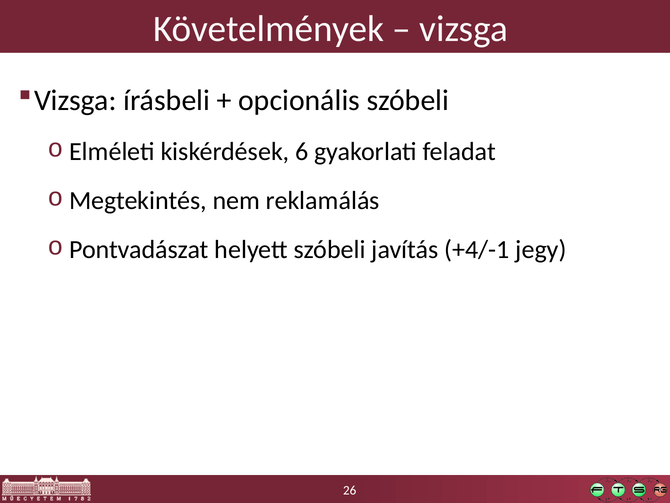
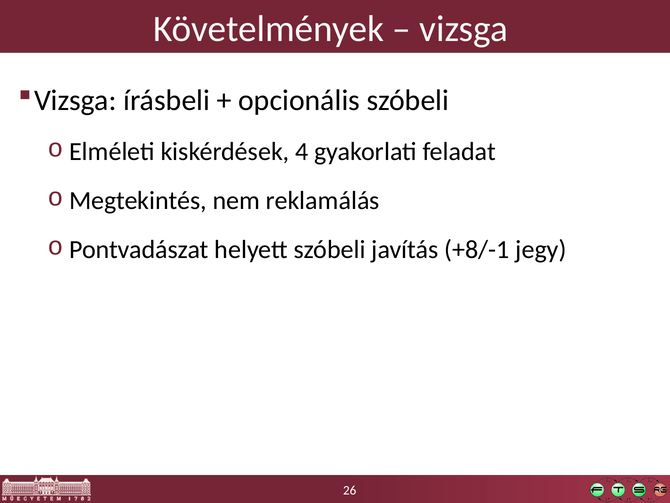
6: 6 -> 4 (302, 151)
+4/-1: +4/-1 -> +8/-1 (477, 249)
